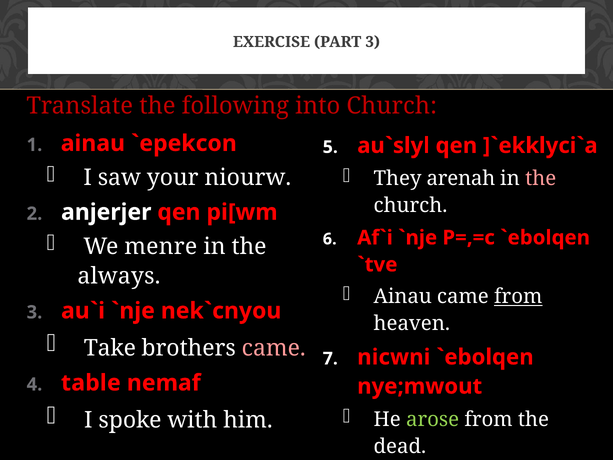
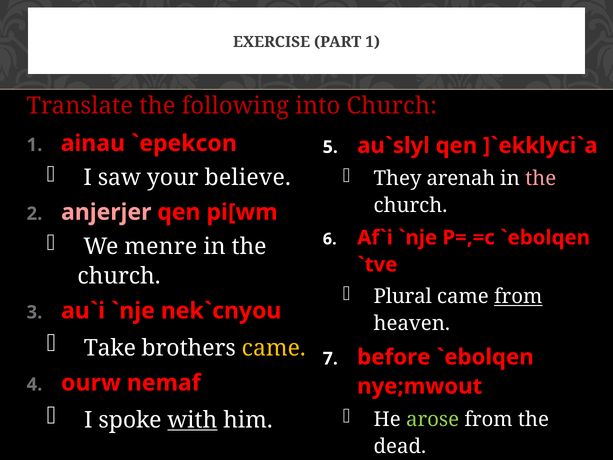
PART 3: 3 -> 1 (373, 42)
niourw: niourw -> believe (248, 178)
anjerjer colour: white -> pink (106, 212)
always: always -> church (119, 276)
Ainau: Ainau -> Plural (403, 297)
came colour: pink -> yellow (274, 348)
nicwni: nicwni -> before (394, 357)
table: table -> ourw (91, 383)
with underline: none -> present (192, 420)
